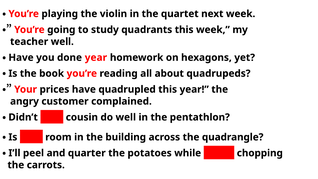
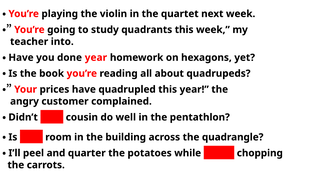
teacher well: well -> into (62, 42)
